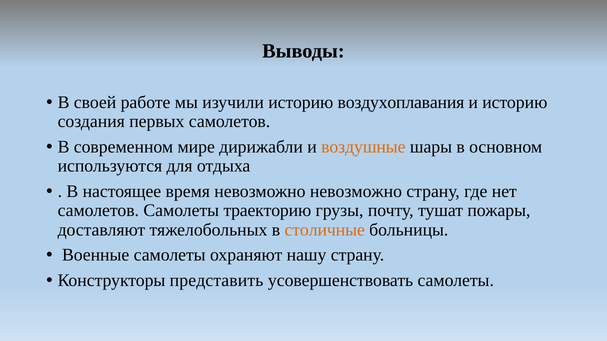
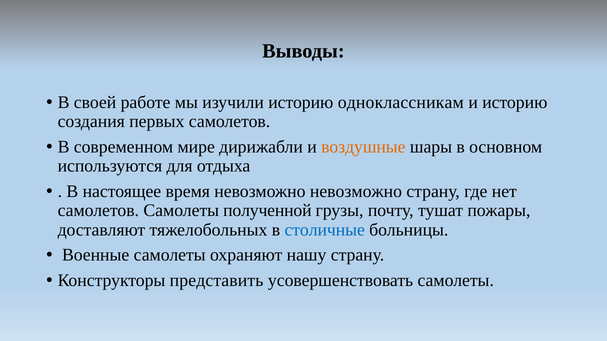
воздухоплавания: воздухоплавания -> одноклассникам (401, 103)
траекторию: траекторию -> полученной (267, 211)
столичные colour: orange -> blue (325, 230)
